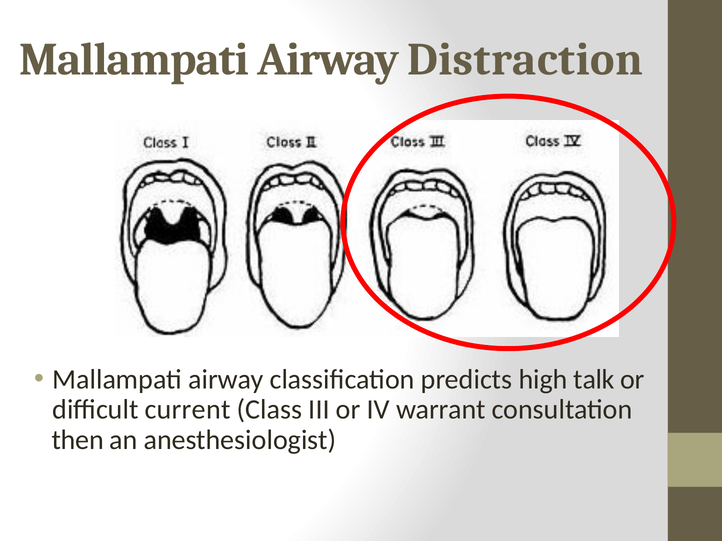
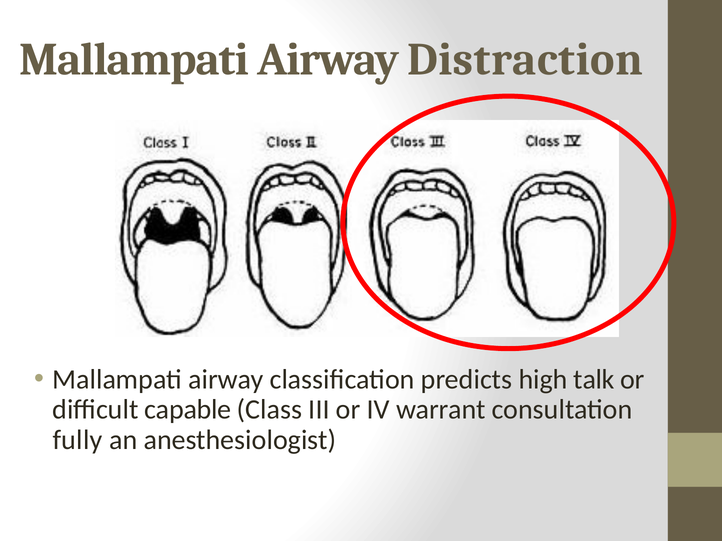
current: current -> capable (188, 410)
then: then -> fully (78, 440)
